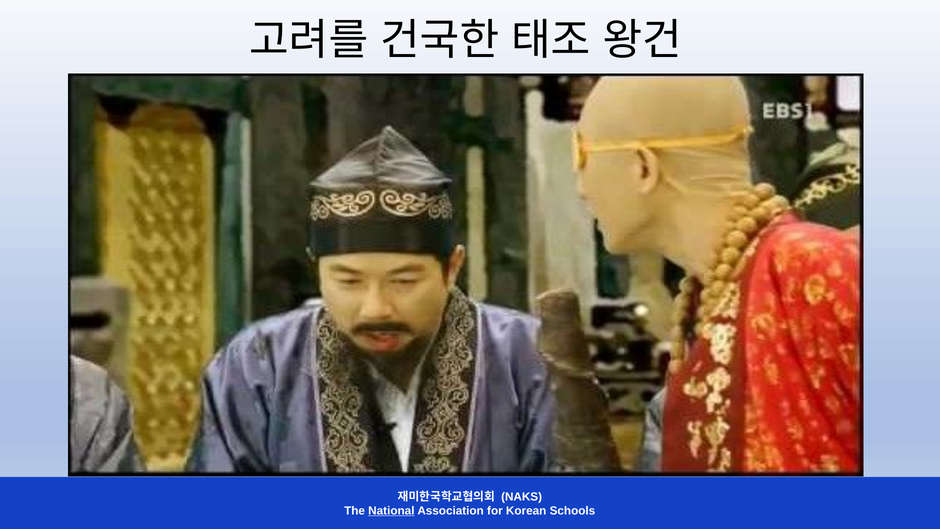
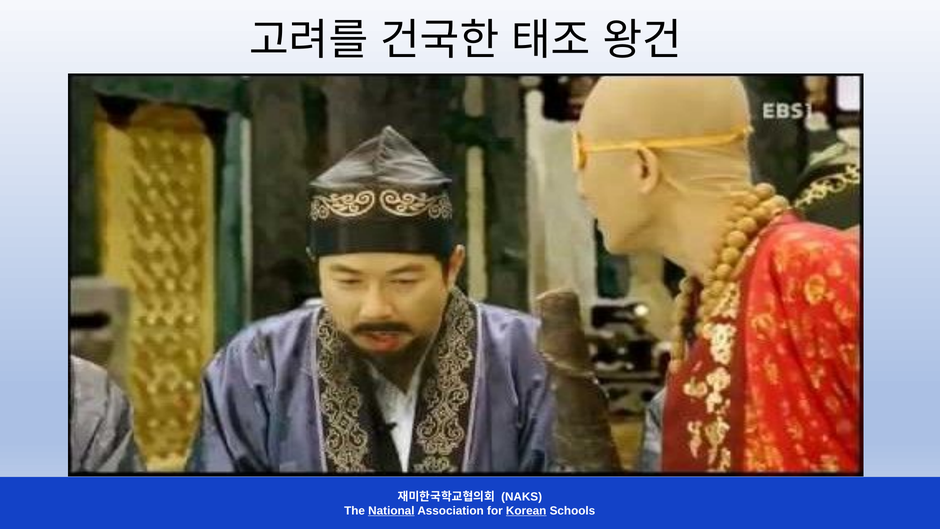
Korean underline: none -> present (526, 511)
